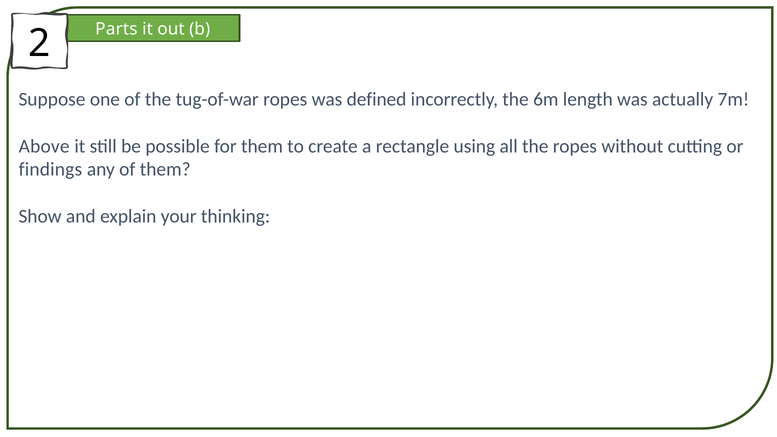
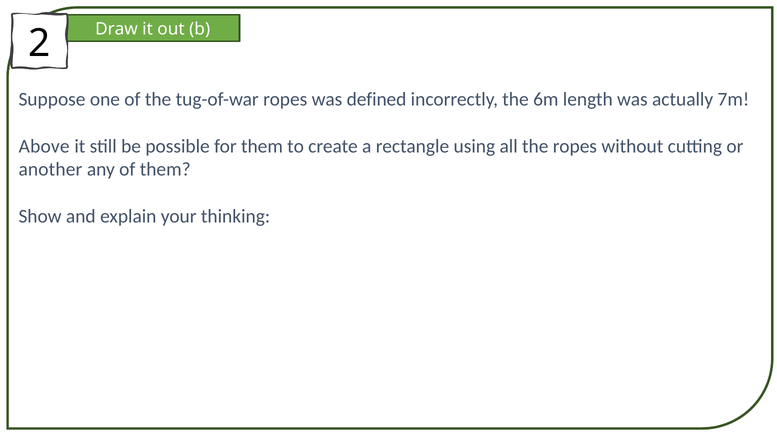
Parts: Parts -> Draw (117, 29)
findings: findings -> another (50, 170)
